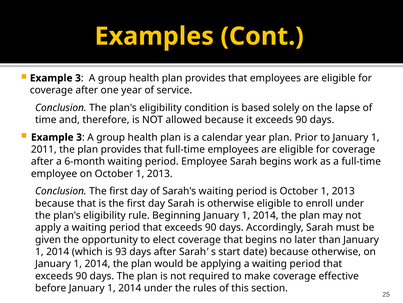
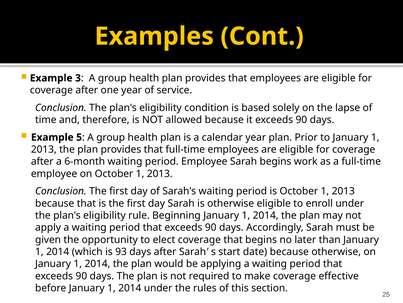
3: 3 -> 5 (79, 137)
2011: 2011 -> 2013 (44, 149)
